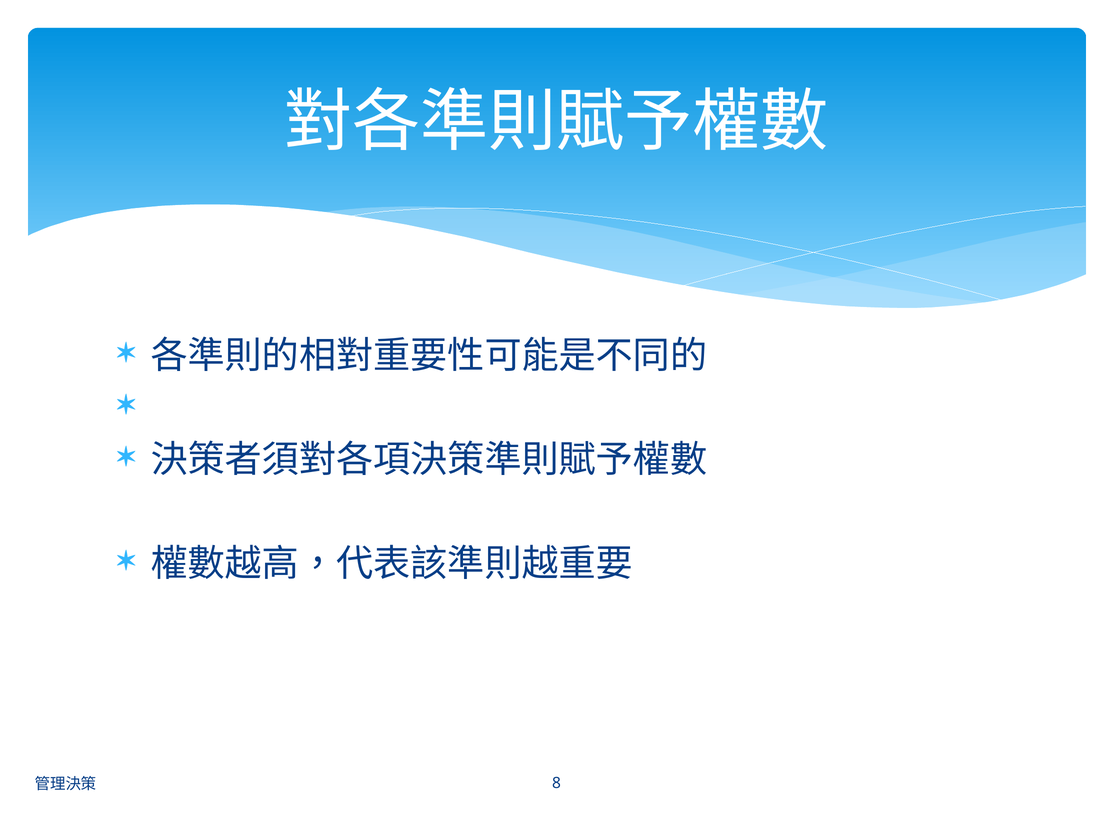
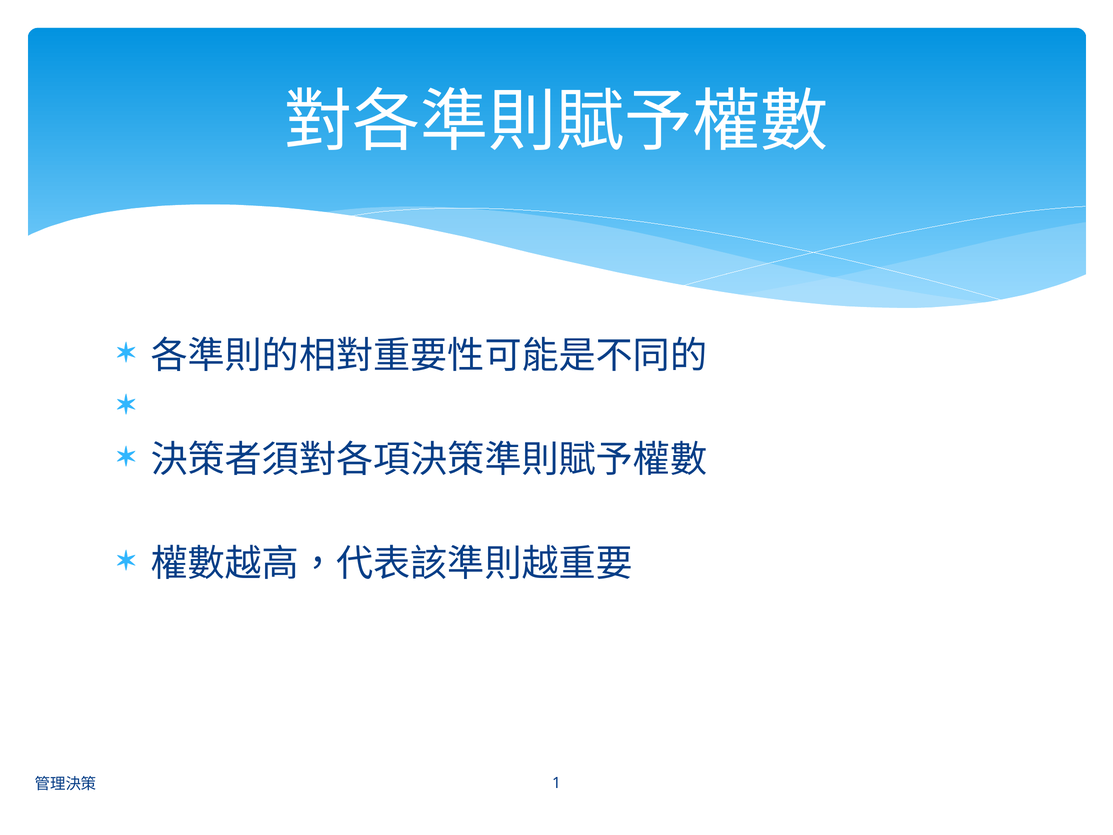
8: 8 -> 1 (557, 783)
